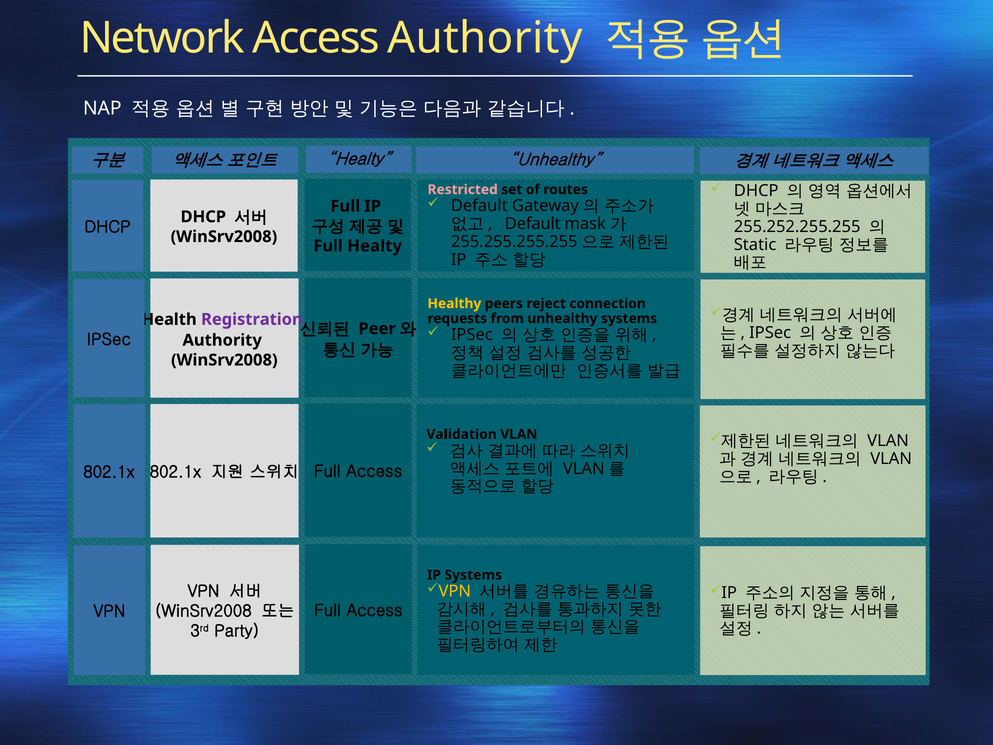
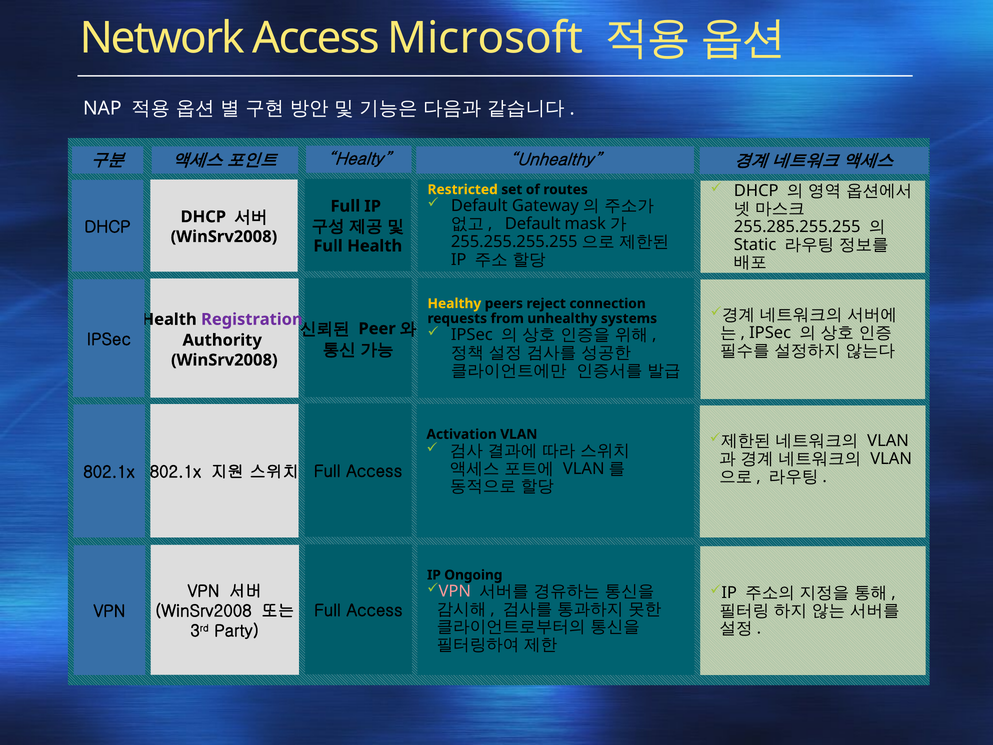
Access Authority: Authority -> Microsoft (485, 38)
Restricted colour: pink -> yellow (463, 190)
255.252.255.255: 255.252.255.255 -> 255.285.255.255 (797, 227)
Full Healty: Healty -> Health (375, 246)
Validation: Validation -> Activation (462, 434)
IP Systems: Systems -> Ongoing (473, 575)
VPN colour: yellow -> pink (455, 591)
